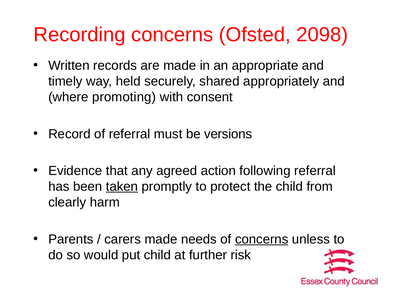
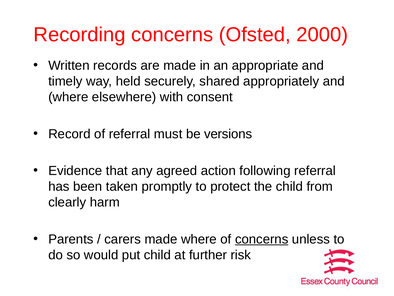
2098: 2098 -> 2000 (322, 35)
promoting: promoting -> elsewhere (124, 97)
taken underline: present -> none (122, 186)
made needs: needs -> where (199, 239)
